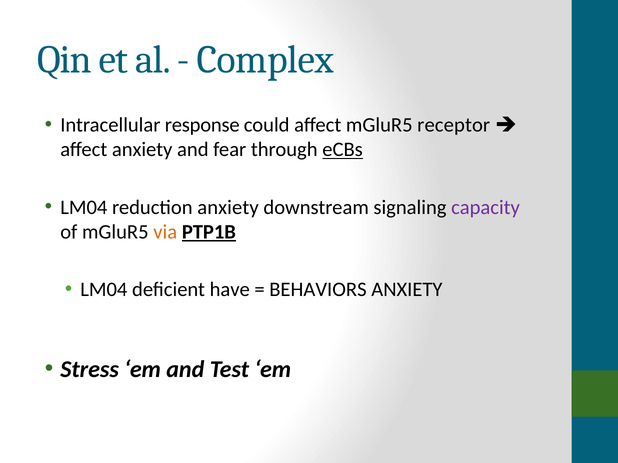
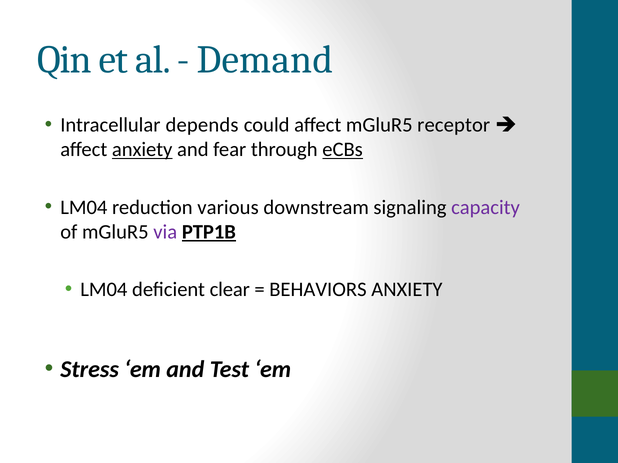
Complex: Complex -> Demand (265, 60)
response: response -> depends (202, 125)
anxiety underline: none -> present (142, 150)
reduction anxiety: anxiety -> various (228, 207)
via colour: orange -> purple (165, 232)
have: have -> clear (230, 290)
